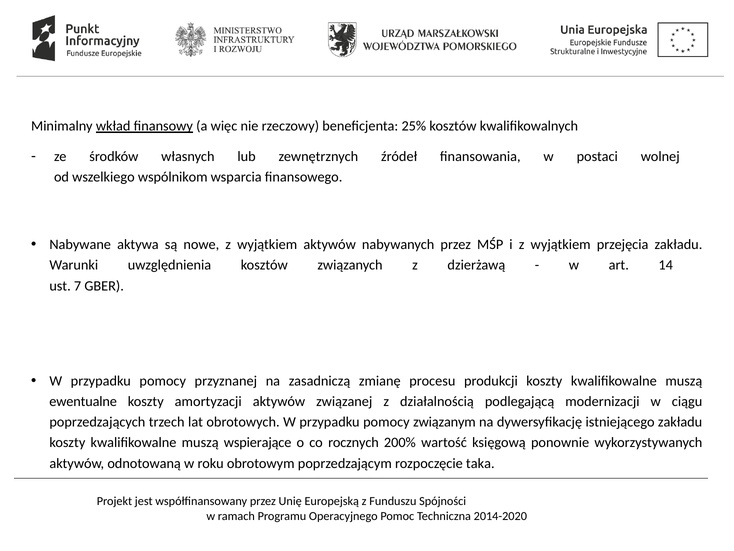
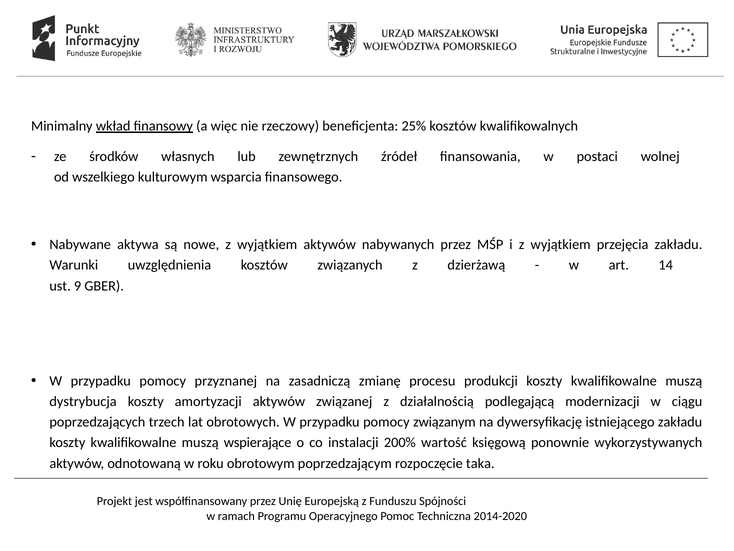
wspólnikom: wspólnikom -> kulturowym (173, 177)
7: 7 -> 9 (78, 286)
ewentualne: ewentualne -> dystrybucja (83, 401)
rocznych: rocznych -> instalacji (353, 442)
